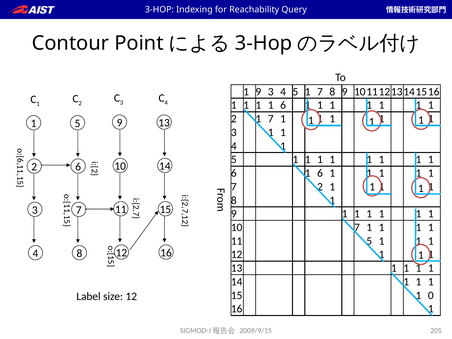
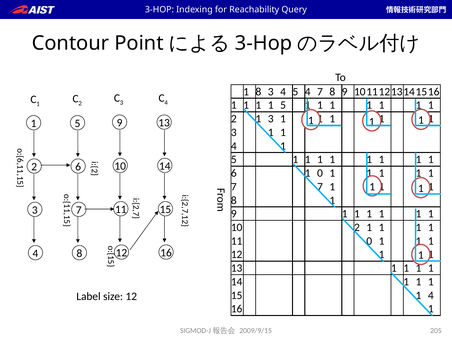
9: 9 -> 8 (258, 92)
4 5 1: 1 -> 4 (308, 92)
6: 6 -> 5 (283, 105)
2 1 7: 7 -> 3 (271, 119)
6 1 6: 6 -> 0 (320, 173)
7 2: 2 -> 7 (320, 187)
10 7: 7 -> 2 (357, 227)
11 5: 5 -> 0 (369, 241)
15 1 0: 0 -> 4 (431, 295)
